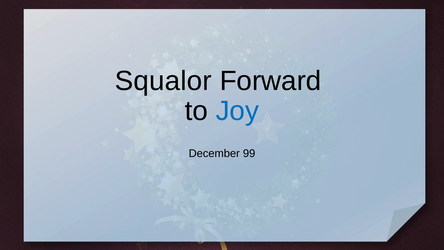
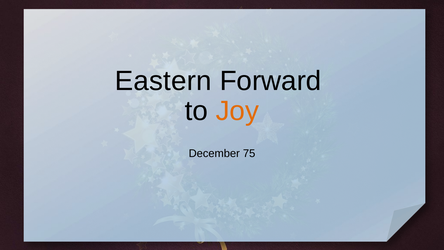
Squalor: Squalor -> Eastern (163, 81)
Joy colour: blue -> orange (237, 111)
99: 99 -> 75 (249, 153)
